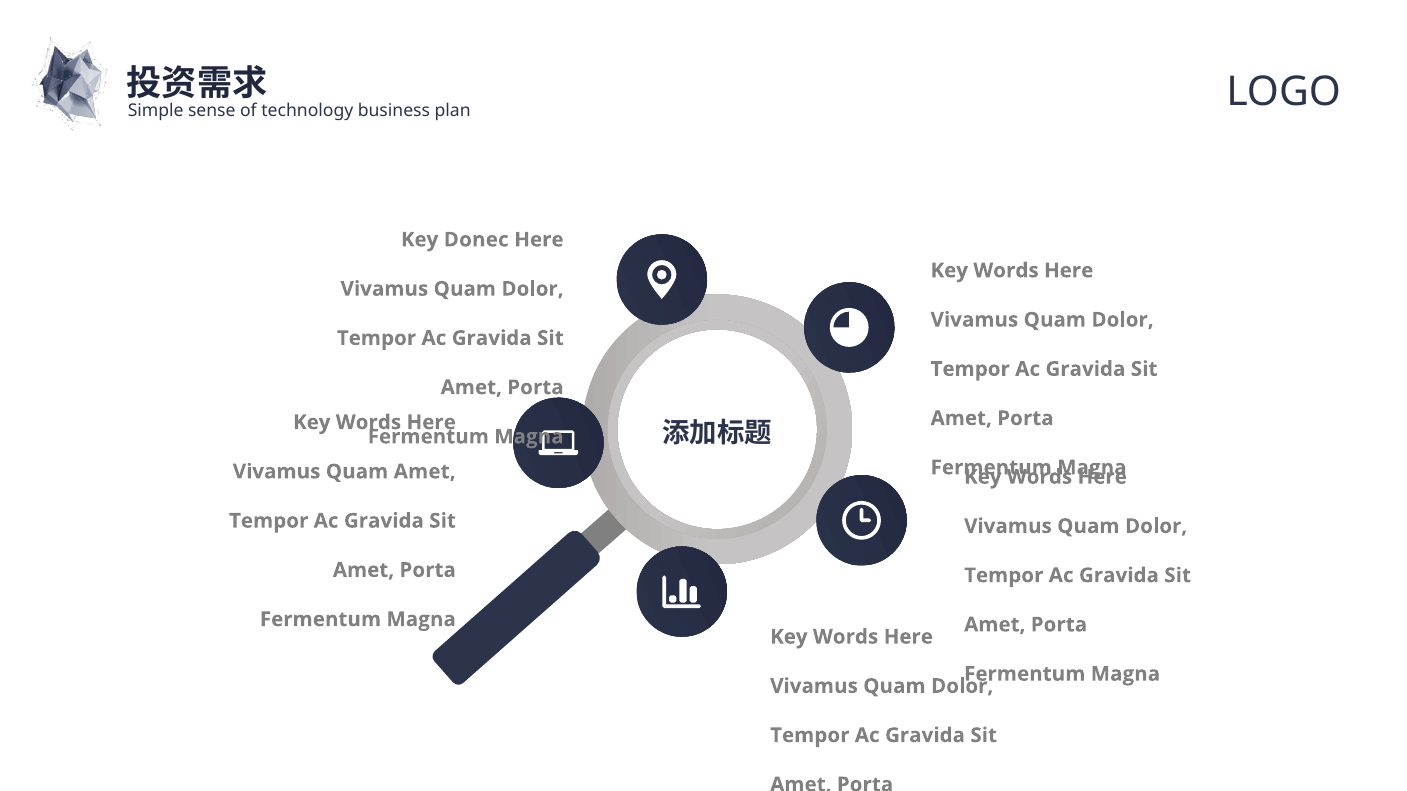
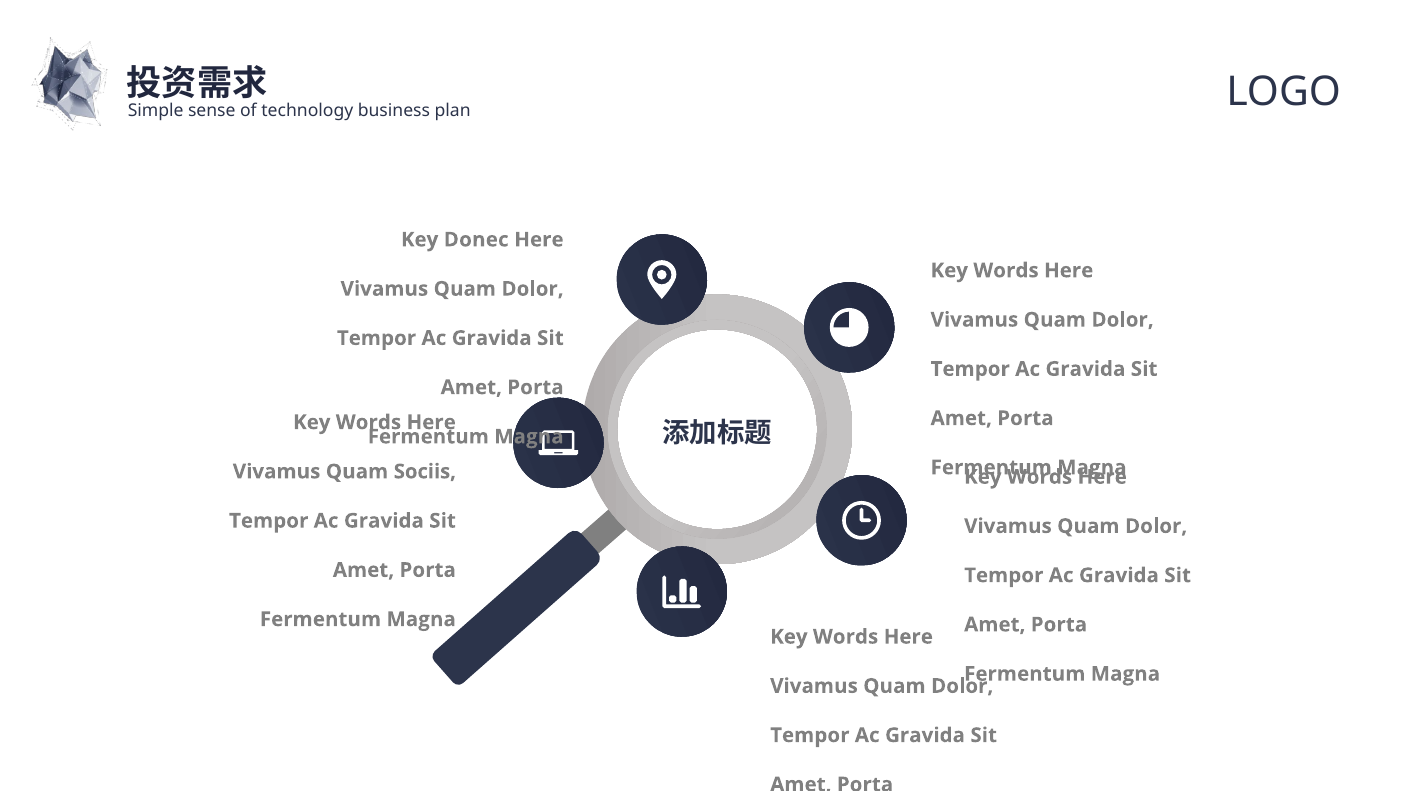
Quam Amet: Amet -> Sociis (425, 472)
